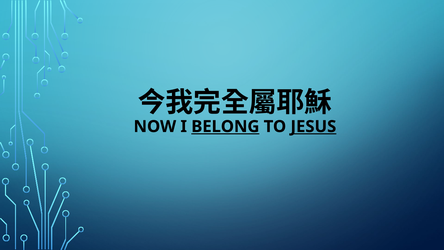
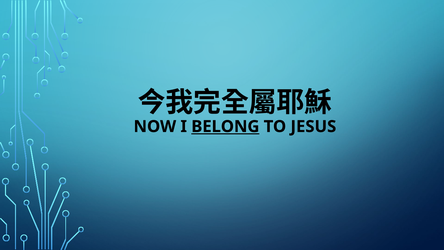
JESUS underline: present -> none (313, 126)
